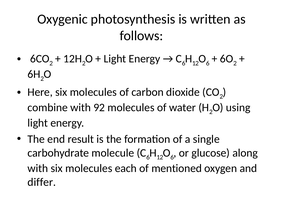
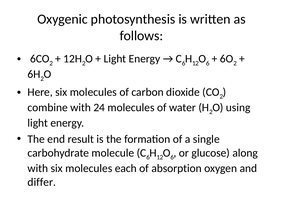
92: 92 -> 24 (99, 107)
mentioned: mentioned -> absorption (177, 168)
